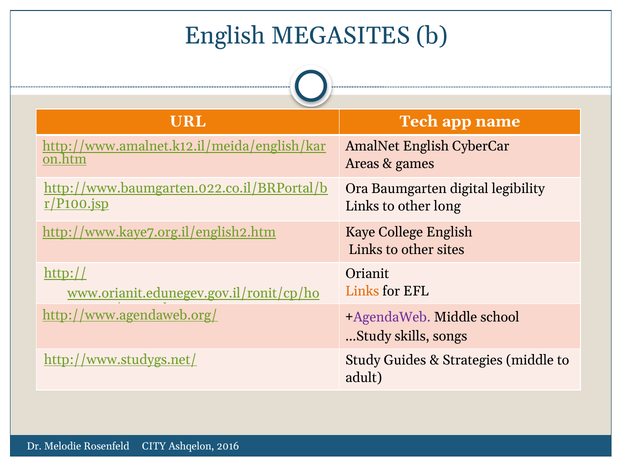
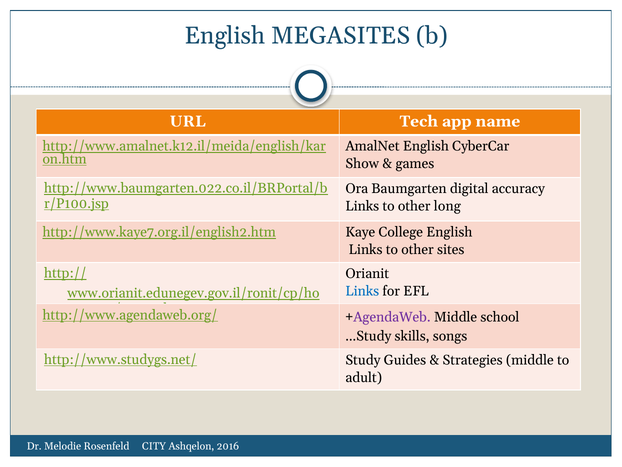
Areas: Areas -> Show (362, 164)
legibility: legibility -> accuracy (518, 189)
Links colour: orange -> blue (362, 291)
